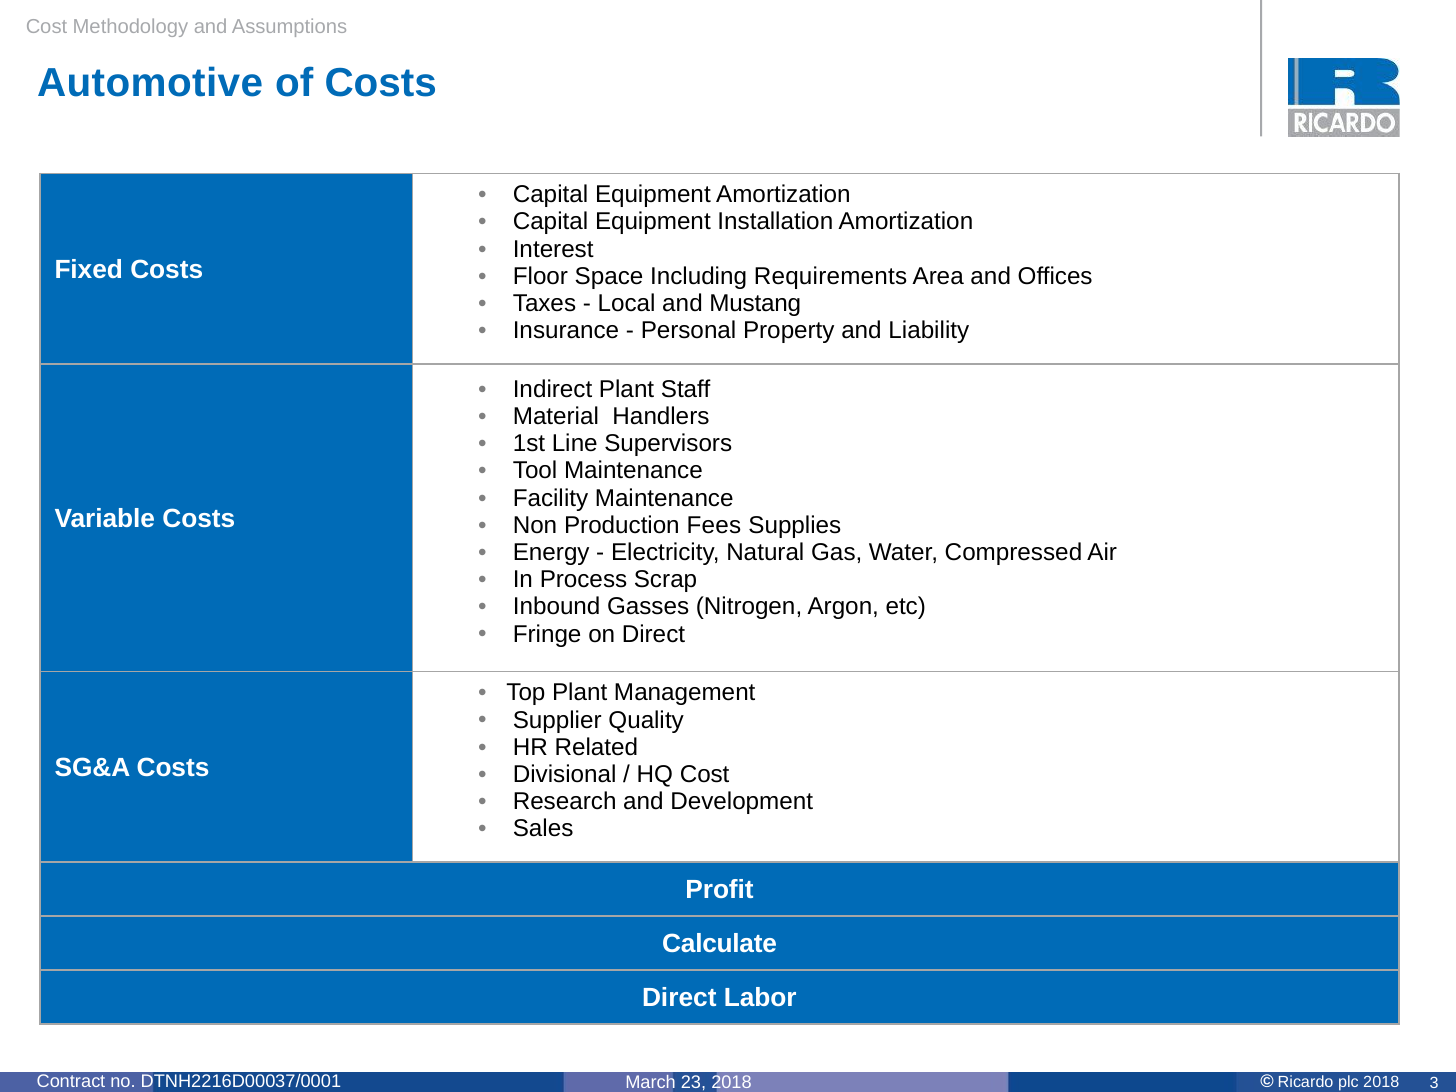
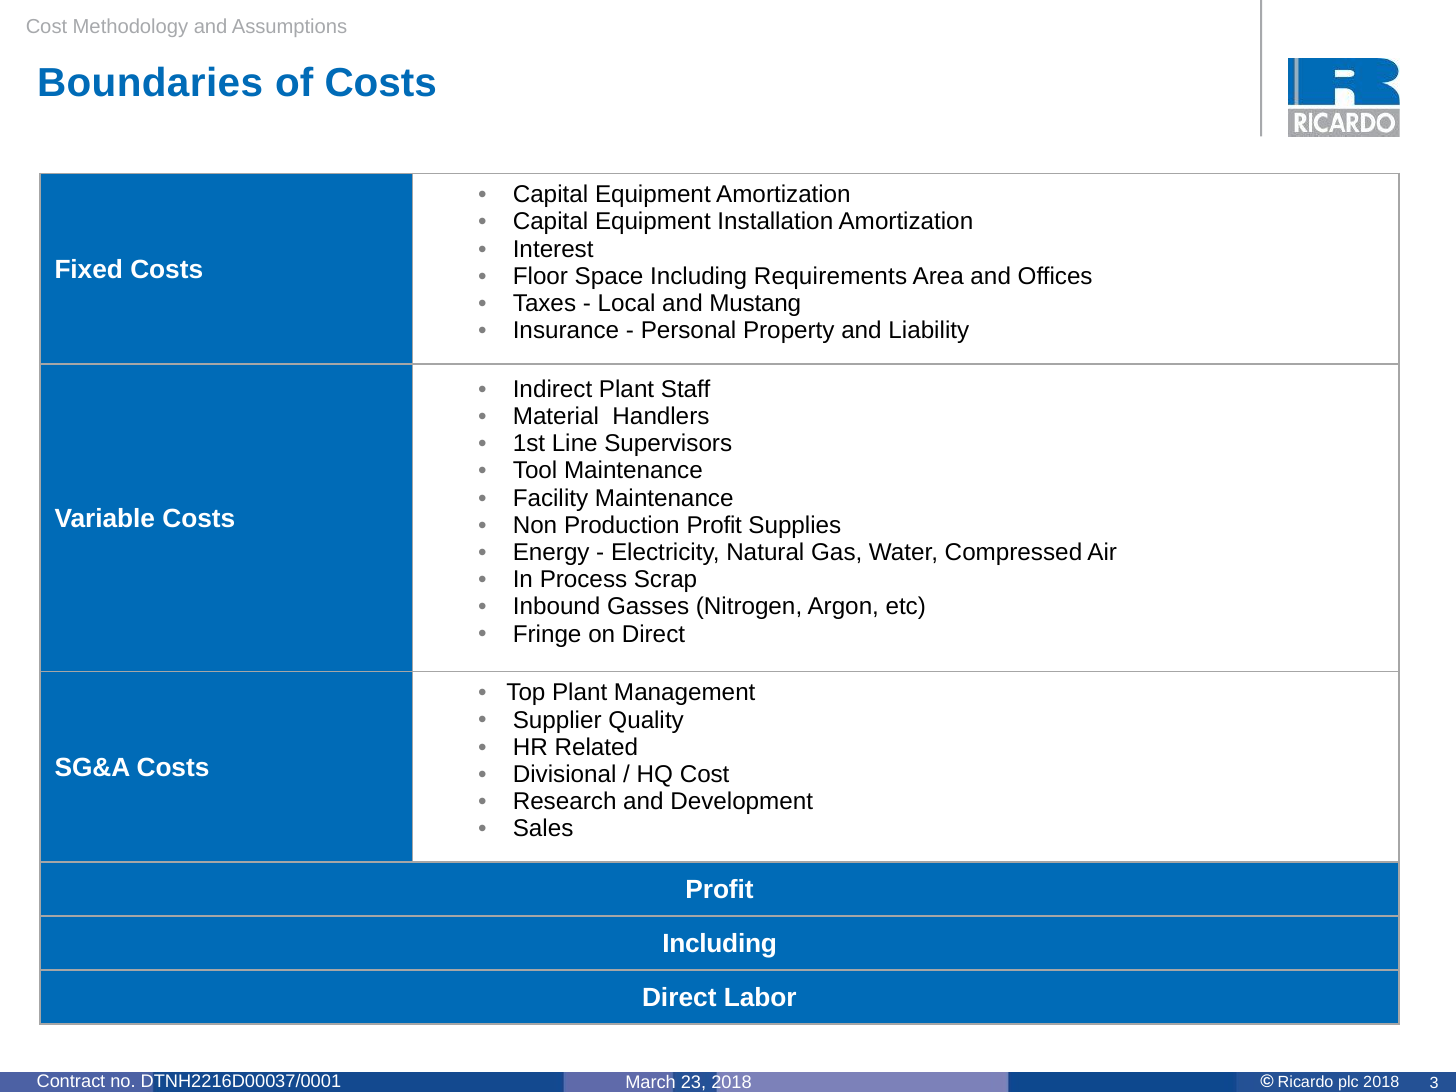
Automotive: Automotive -> Boundaries (150, 83)
Production Fees: Fees -> Profit (714, 525)
Calculate: Calculate -> Including (720, 944)
